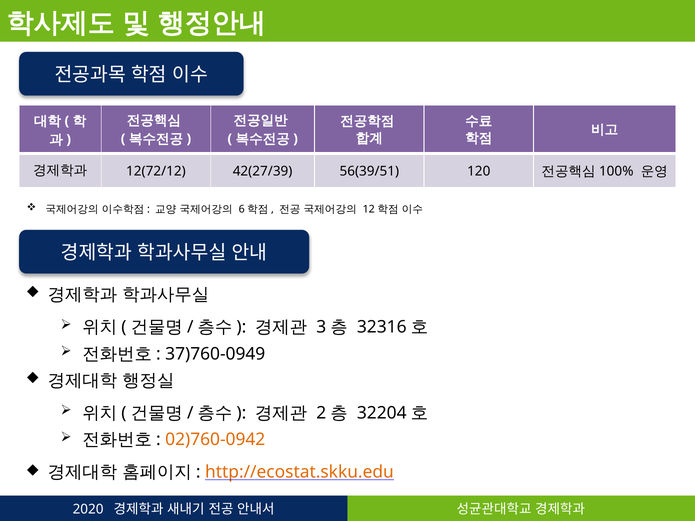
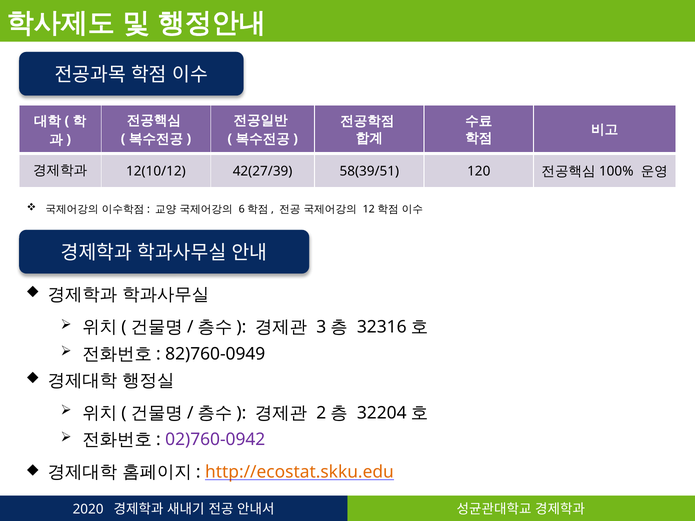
12(72/12: 12(72/12 -> 12(10/12 (156, 171)
56(39/51: 56(39/51 -> 58(39/51 (369, 171)
37)760-0949: 37)760-0949 -> 82)760-0949 (215, 354)
02)760-0942 colour: orange -> purple (215, 440)
